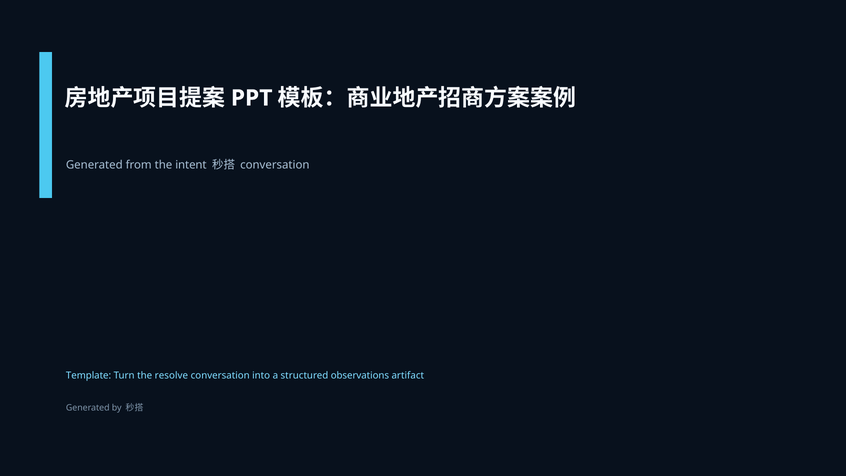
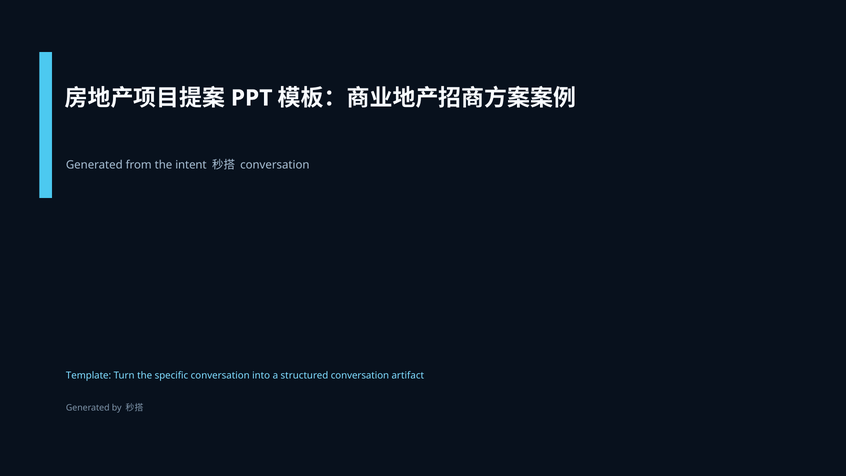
resolve: resolve -> specific (171, 376)
structured observations: observations -> conversation (360, 376)
